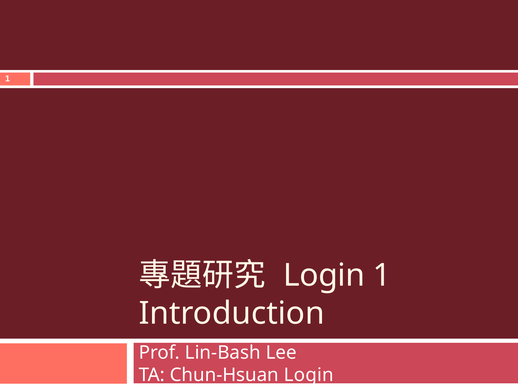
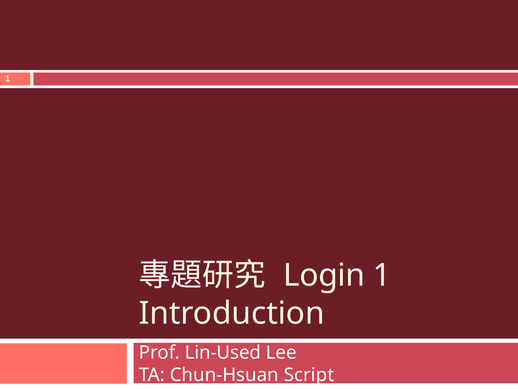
Lin-Bash: Lin-Bash -> Lin-Used (223, 352)
Chun-Hsuan Login: Login -> Script (309, 375)
